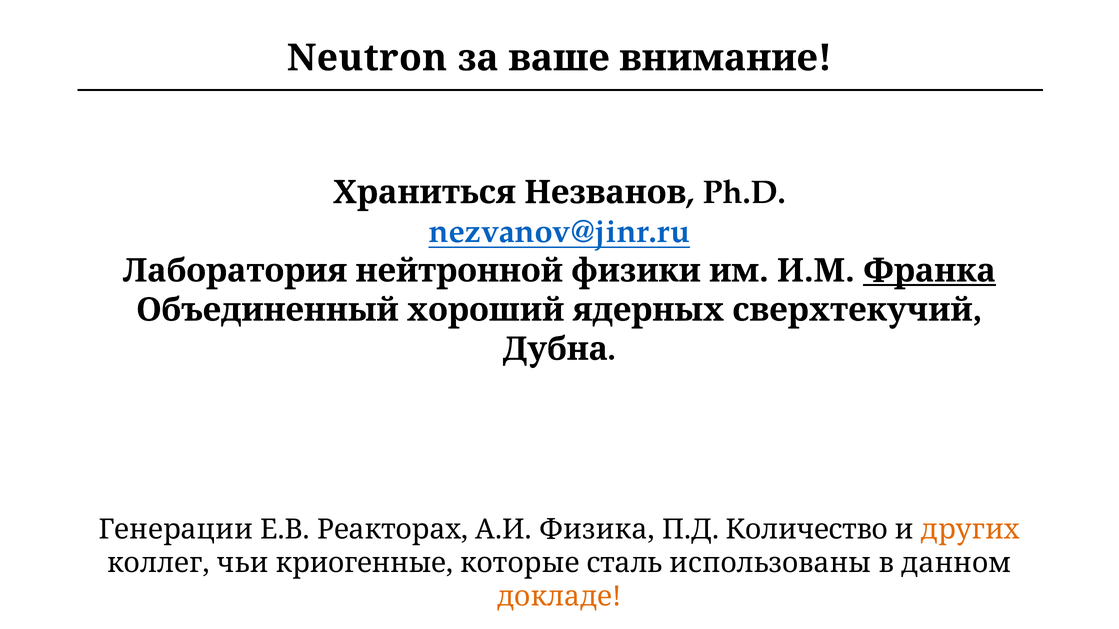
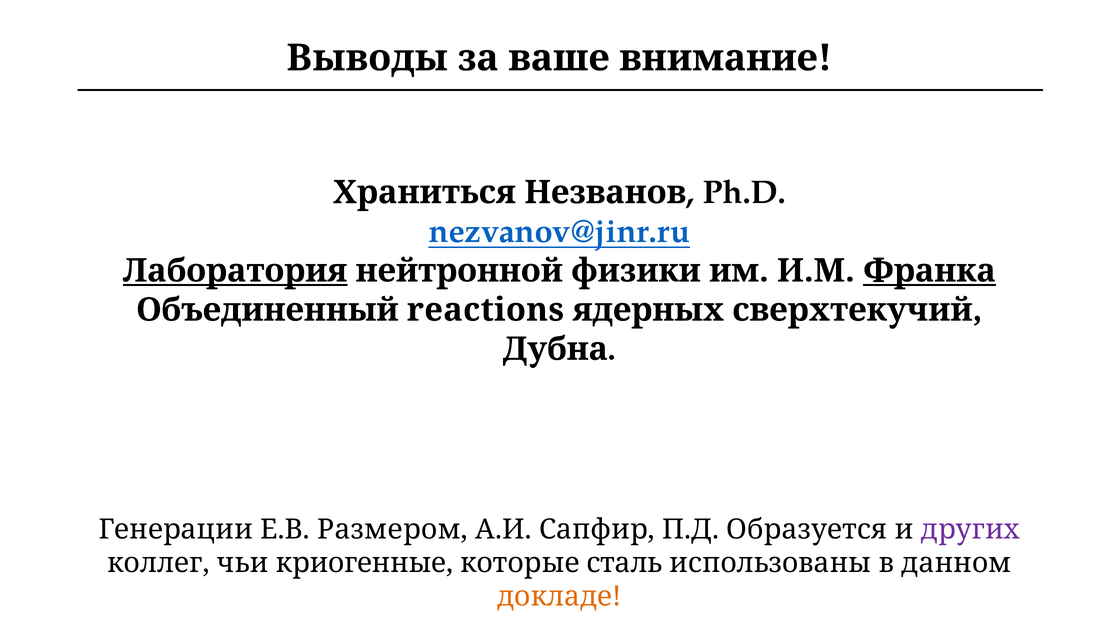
Neutron: Neutron -> Выводы (367, 58)
Лаборатория underline: none -> present (235, 271)
хороший: хороший -> reactions (485, 310)
Реакторах: Реакторах -> Размером (393, 530)
Физика: Физика -> Сапфир (597, 530)
Количество: Количество -> Образуется (807, 530)
других colour: orange -> purple (970, 530)
